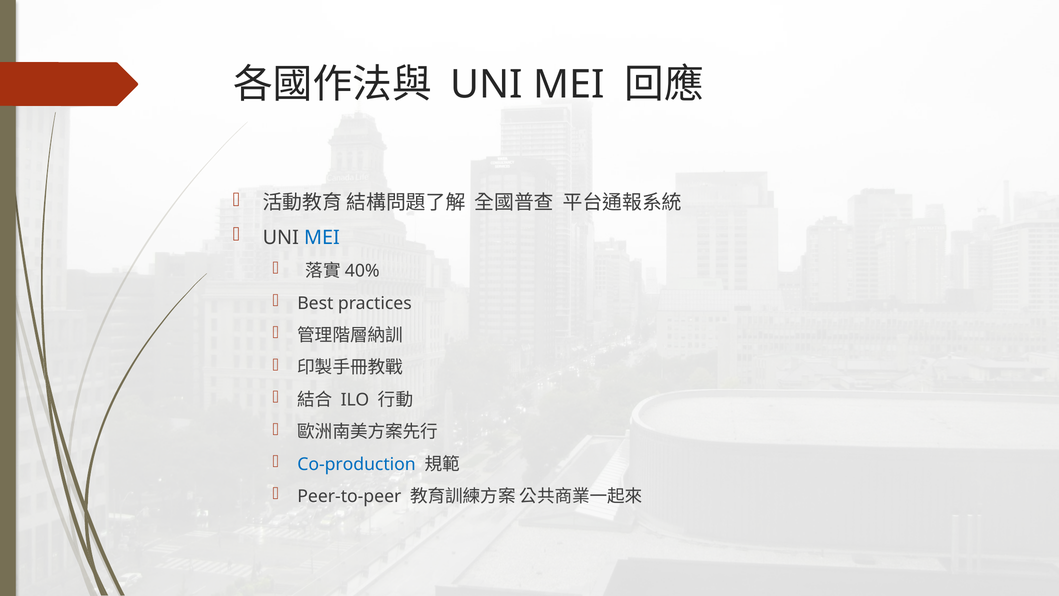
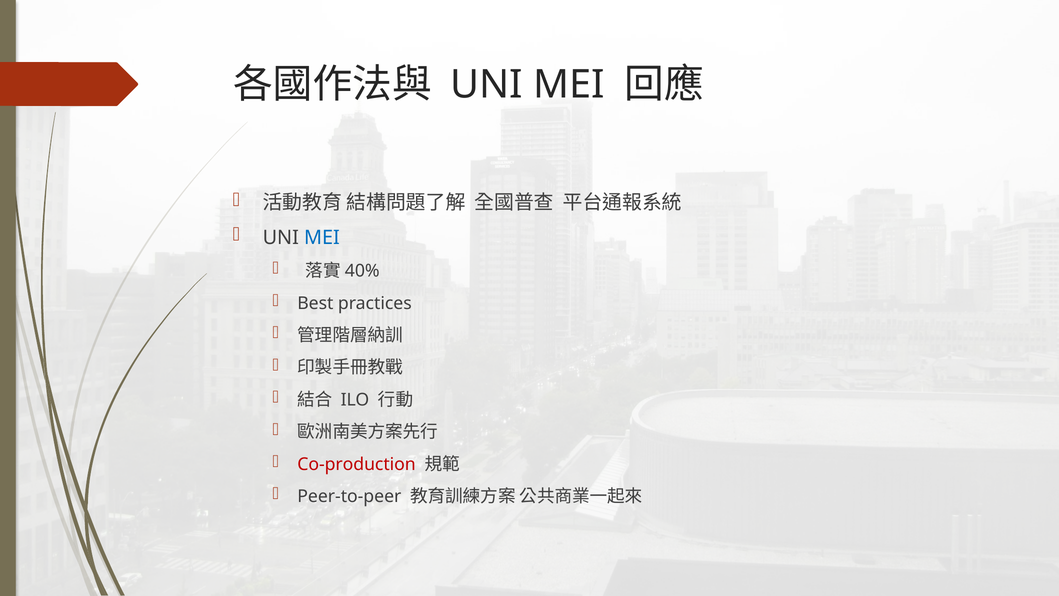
Co-production colour: blue -> red (357, 464)
